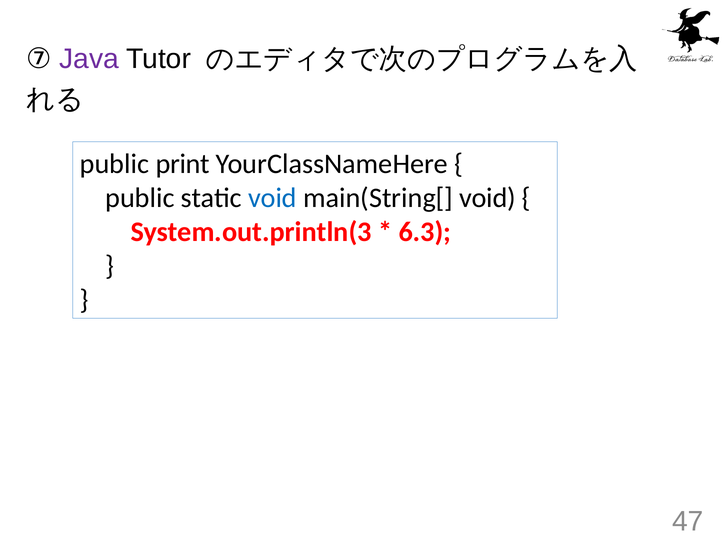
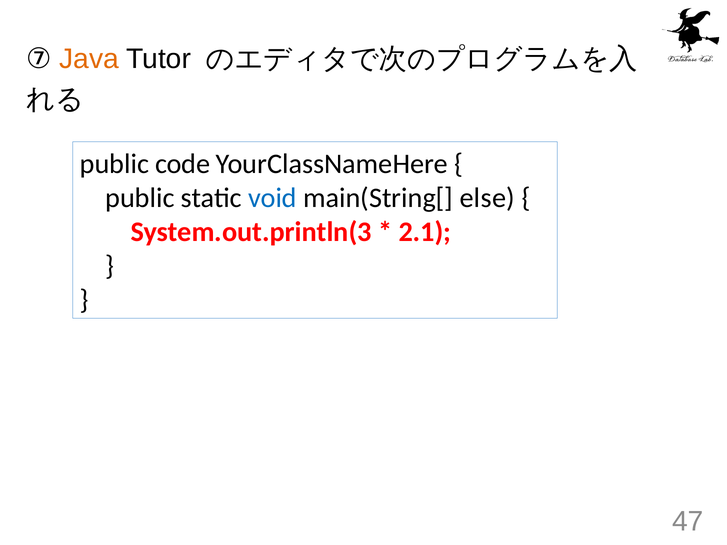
Java colour: purple -> orange (89, 59)
print: print -> code (183, 164)
main(String[ void: void -> else (487, 198)
6.3: 6.3 -> 2.1 (425, 232)
